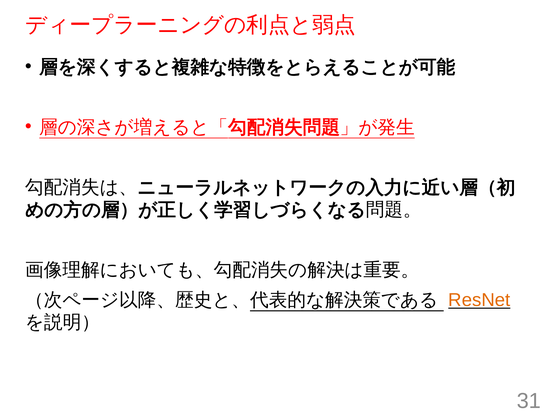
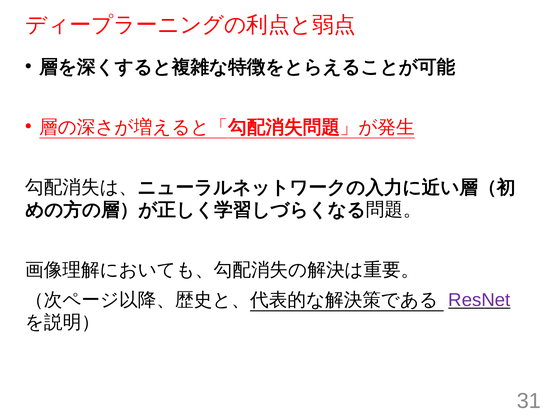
ResNet colour: orange -> purple (479, 300)
